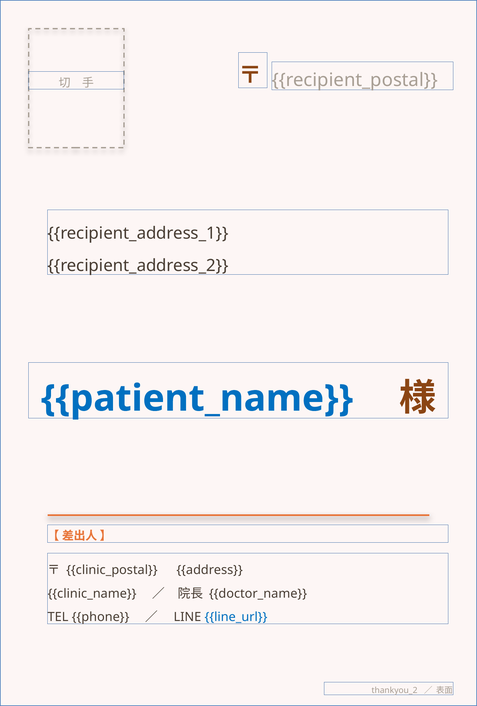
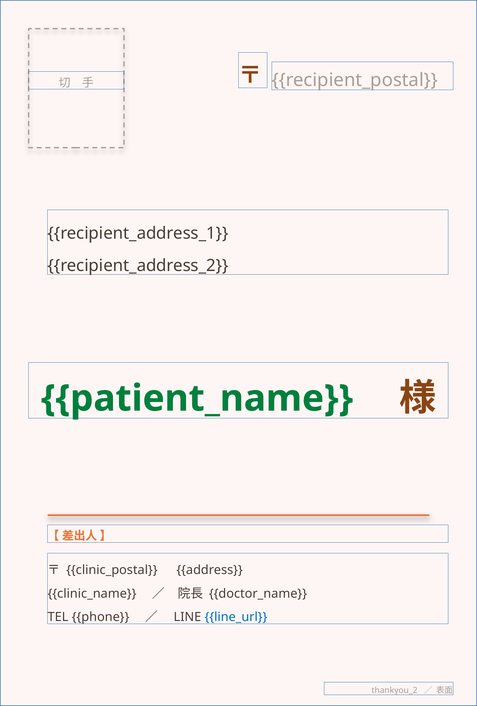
patient_name colour: blue -> green (197, 398)
